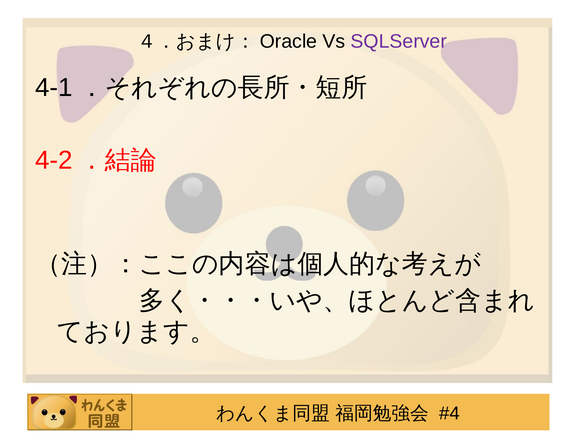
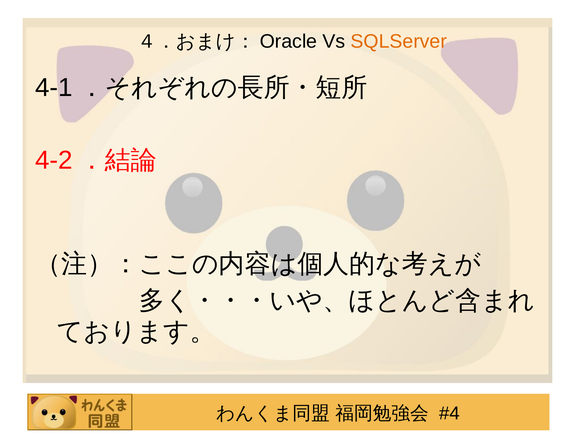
SQLServer colour: purple -> orange (399, 41)
